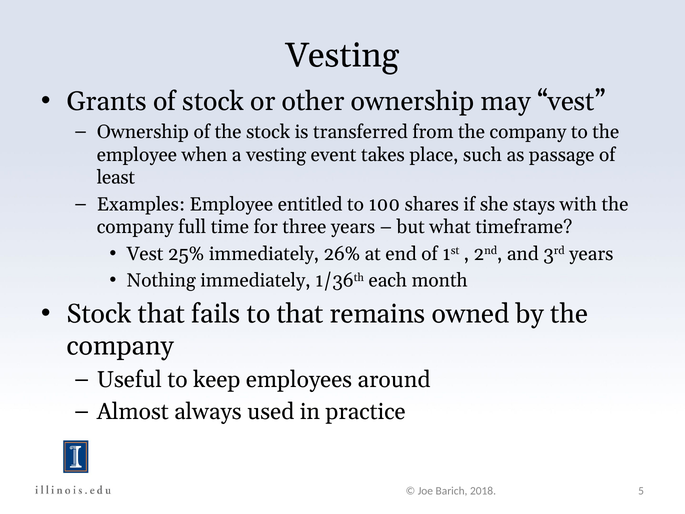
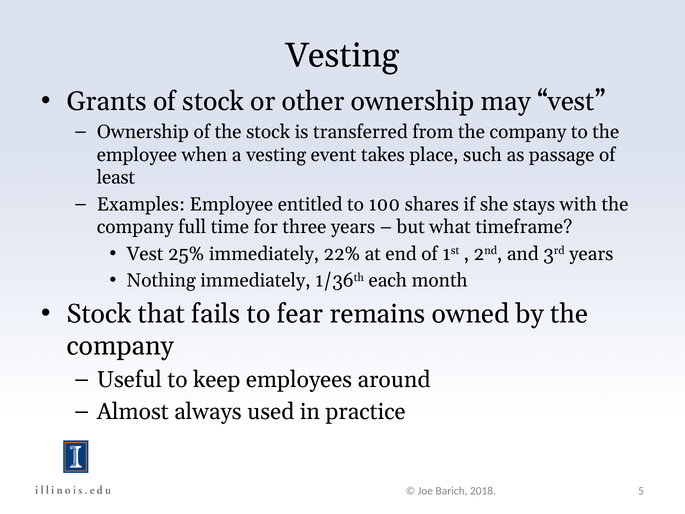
26%: 26% -> 22% (342, 254)
to that: that -> fear (300, 314)
